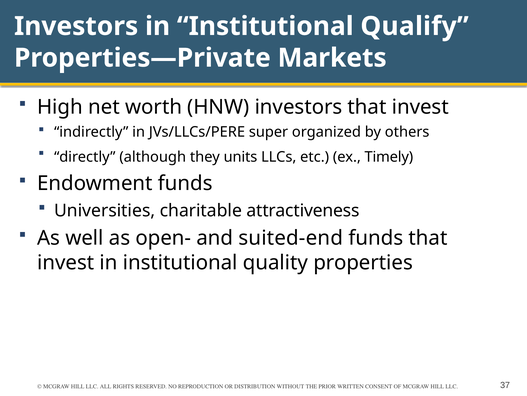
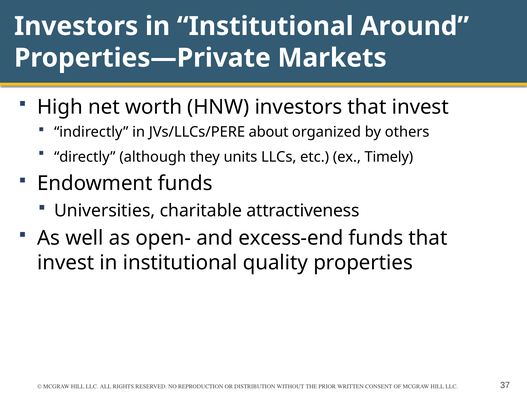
Qualify: Qualify -> Around (415, 26)
super: super -> about (269, 132)
suited-end: suited-end -> excess-end (291, 238)
